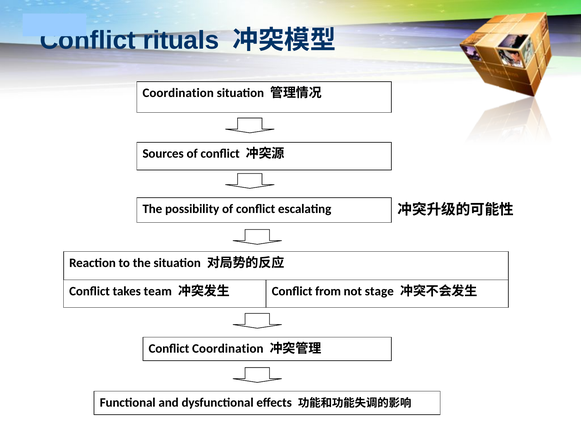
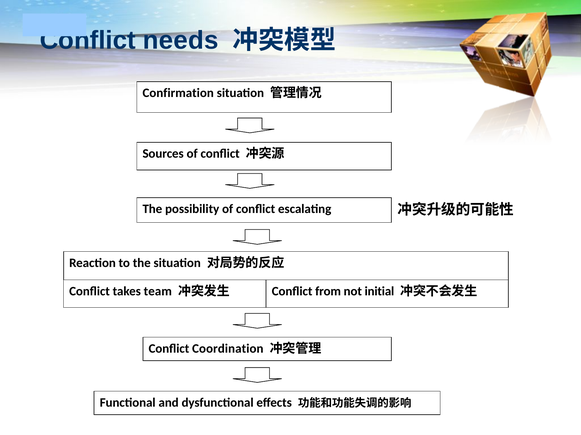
rituals: rituals -> needs (181, 40)
Coordination: Coordination -> Confirmation (178, 93)
stage: stage -> initial (379, 292)
